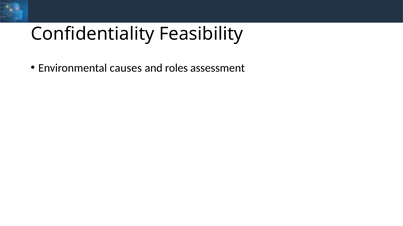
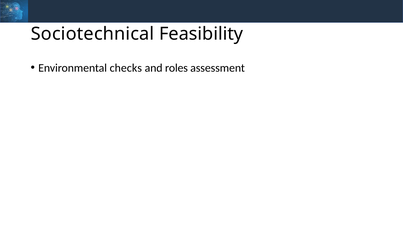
Confidentiality: Confidentiality -> Sociotechnical (93, 34)
causes: causes -> checks (126, 68)
